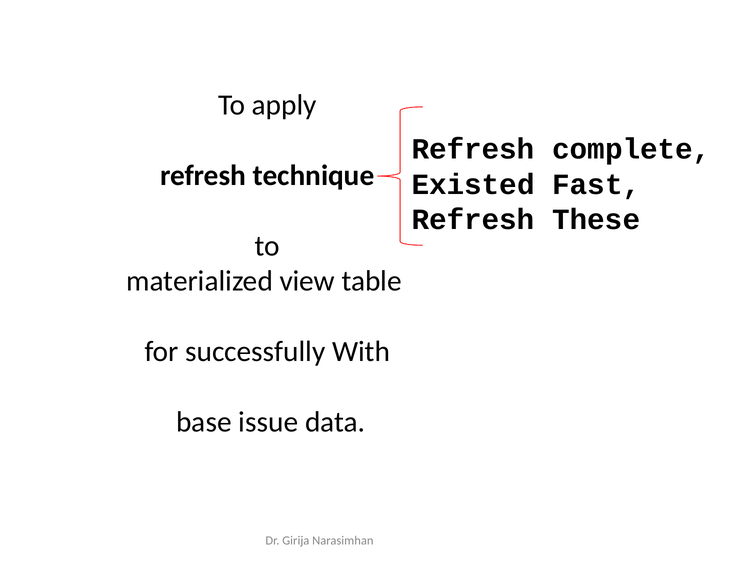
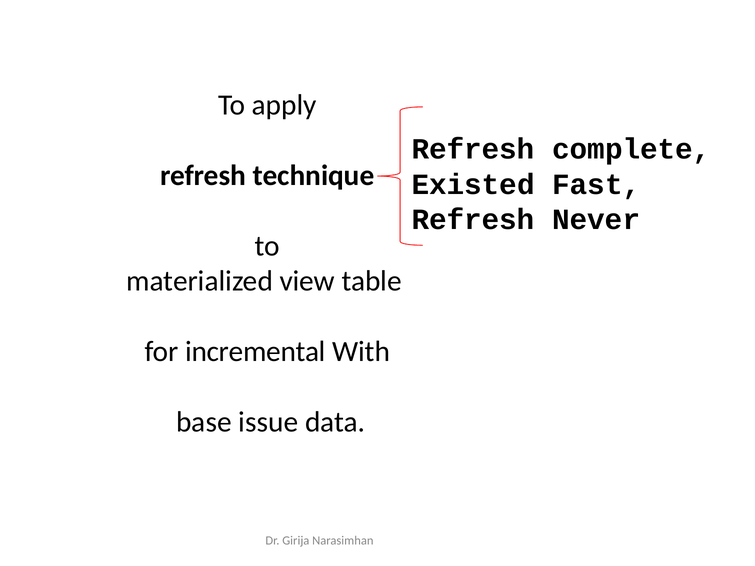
These: These -> Never (596, 220)
successfully: successfully -> incremental (255, 352)
